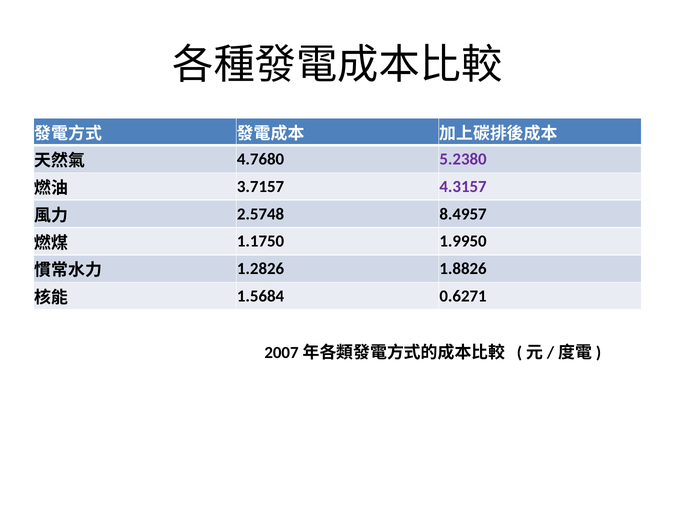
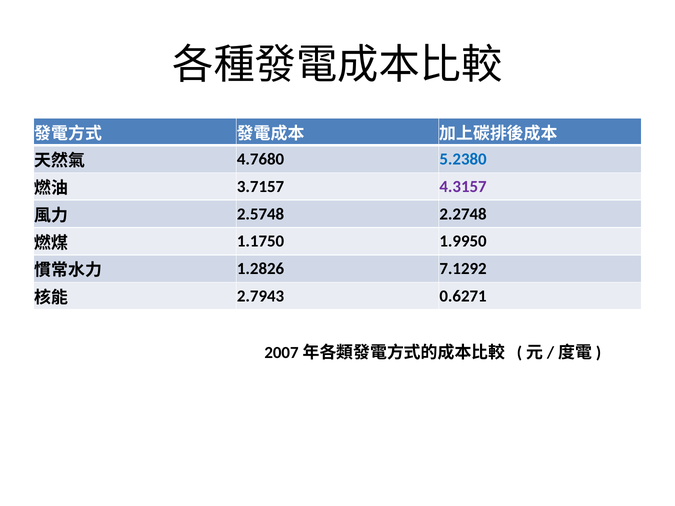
5.2380 colour: purple -> blue (463, 159)
8.4957: 8.4957 -> 2.2748 (463, 214)
1.8826: 1.8826 -> 7.1292 (463, 269)
1.5684: 1.5684 -> 2.7943 (261, 296)
